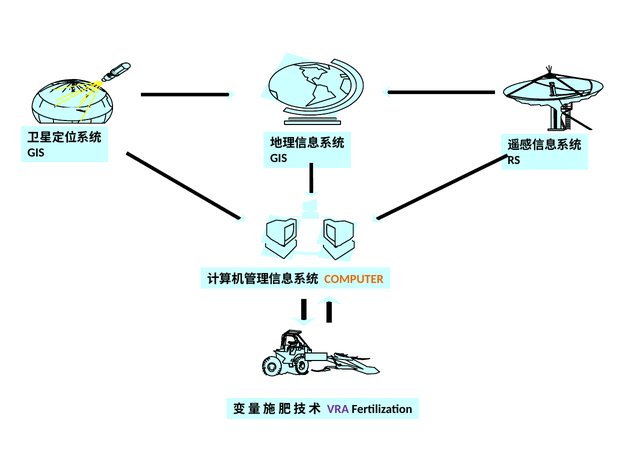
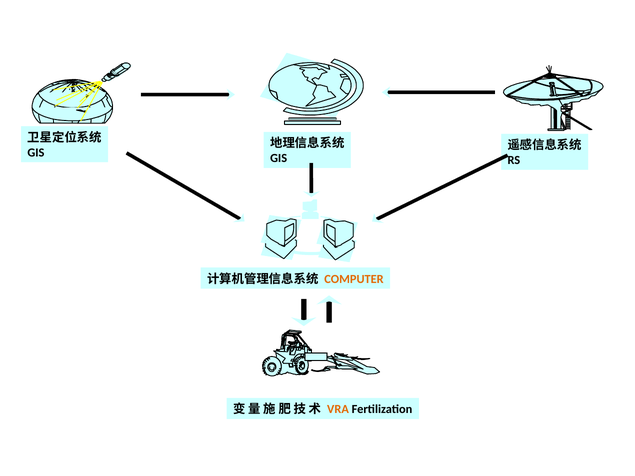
VRA colour: purple -> orange (338, 410)
